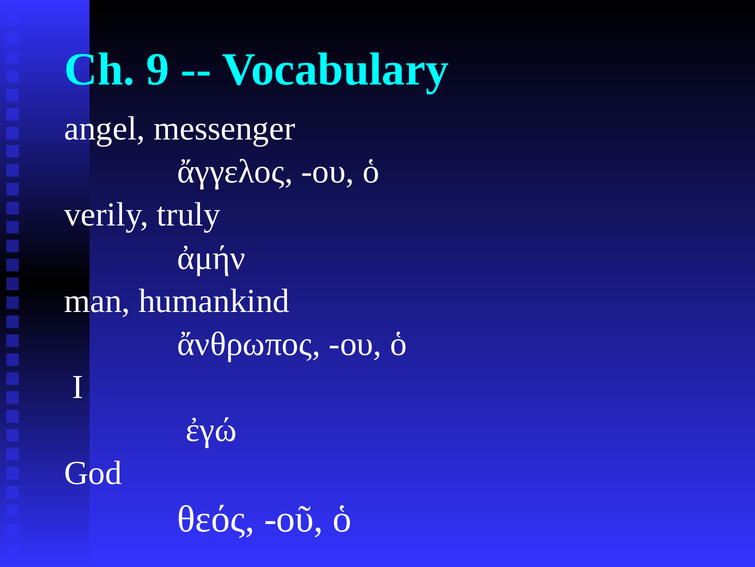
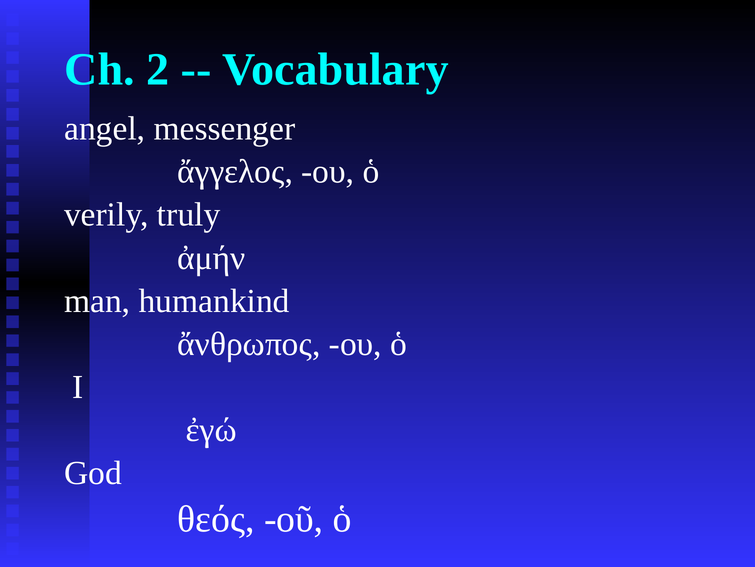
9: 9 -> 2 (158, 69)
